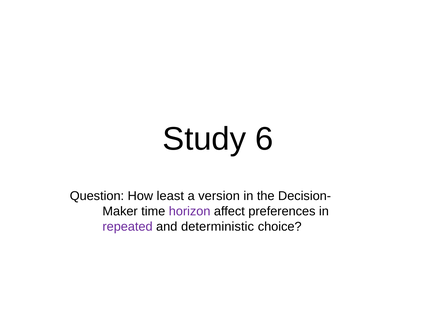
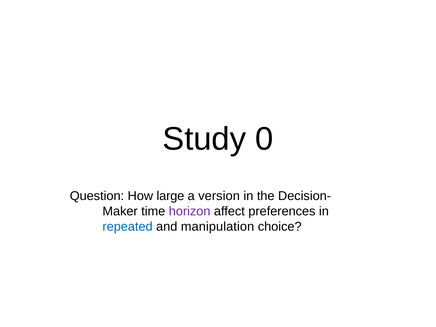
6: 6 -> 0 (264, 139)
least: least -> large (170, 196)
repeated colour: purple -> blue (128, 227)
deterministic: deterministic -> manipulation (218, 227)
